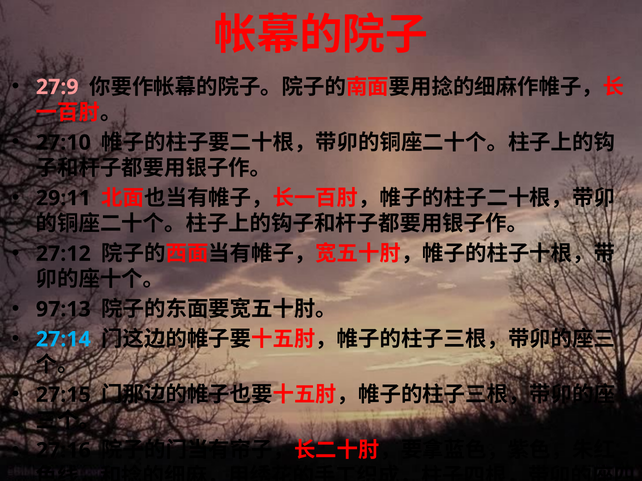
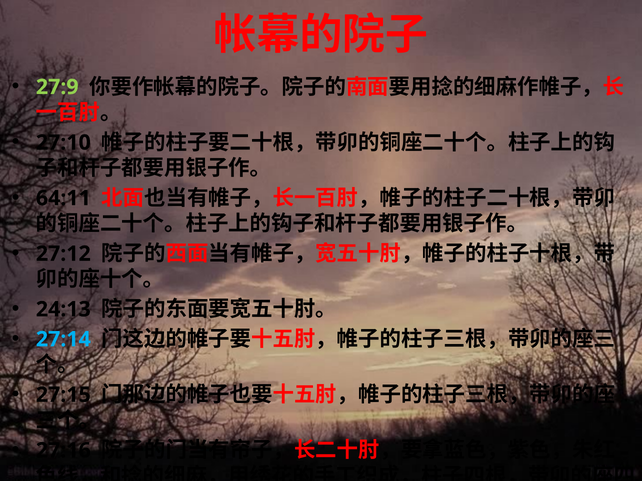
27:9 colour: pink -> light green (57, 87)
29:11: 29:11 -> 64:11 (63, 198)
97:13: 97:13 -> 24:13 (63, 310)
